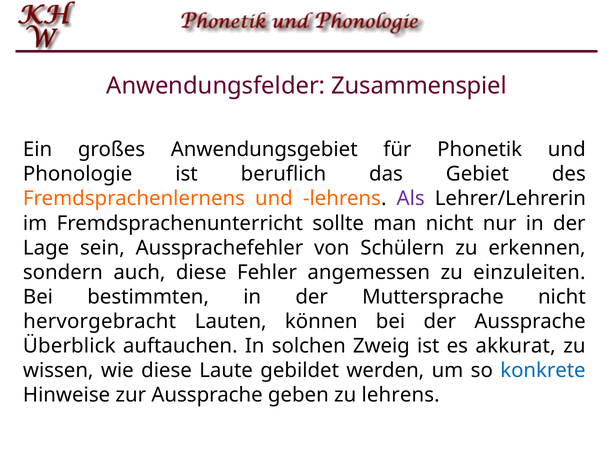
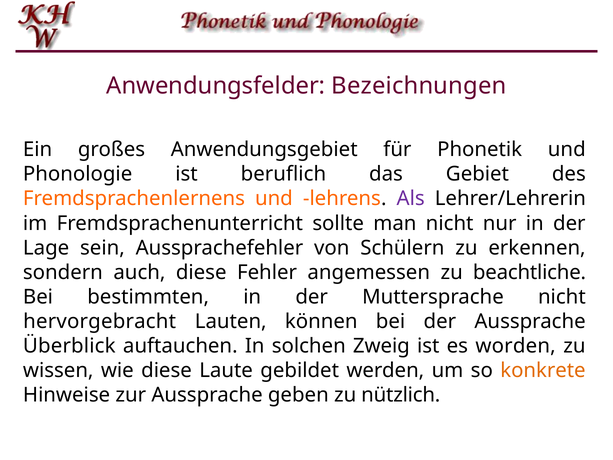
Zusammenspiel: Zusammenspiel -> Bezeichnungen (419, 86)
einzuleiten: einzuleiten -> beachtliche (530, 272)
akkurat: akkurat -> worden (516, 346)
konkrete colour: blue -> orange (543, 370)
zu lehrens: lehrens -> nützlich (401, 395)
